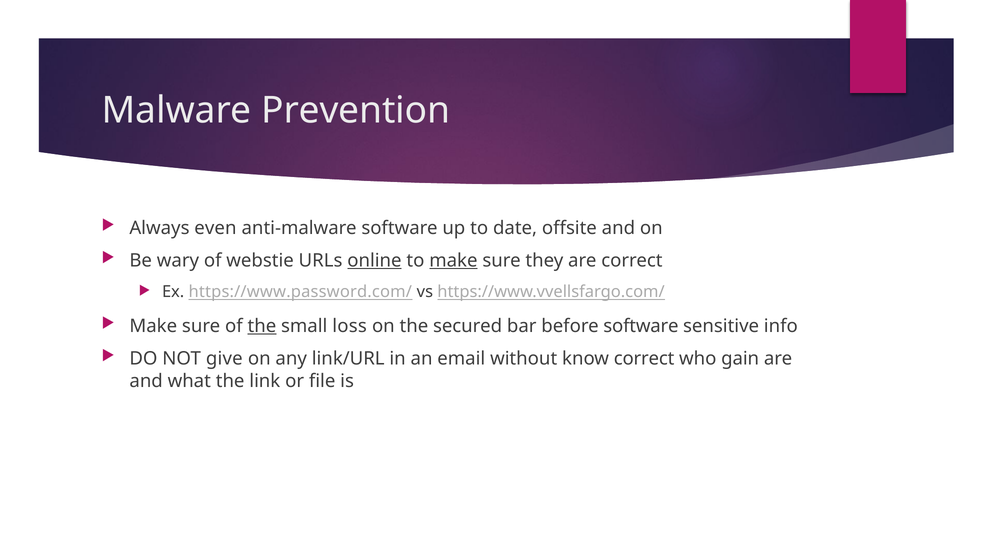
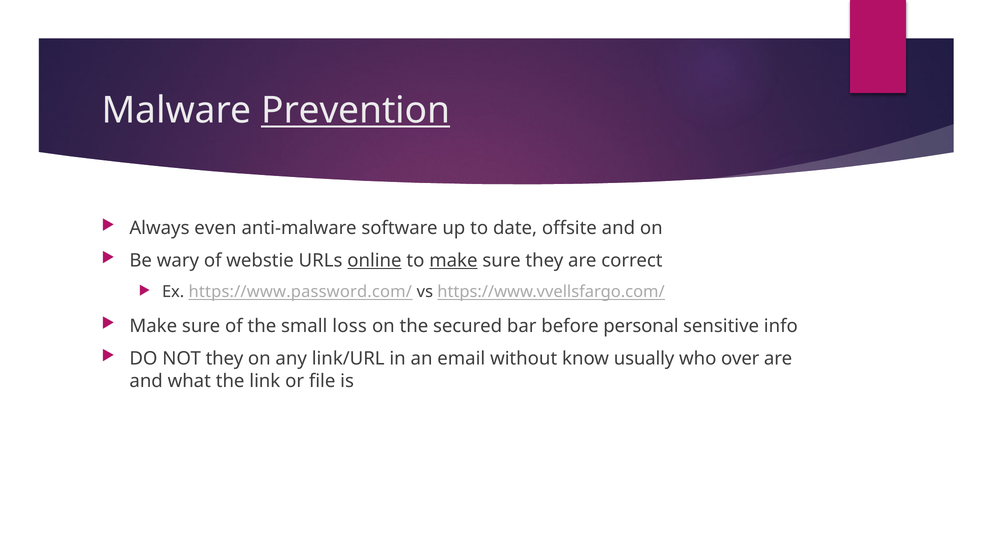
Prevention underline: none -> present (356, 111)
the underline: present -> none (262, 326)
before software: software -> personal (641, 326)
NOT give: give -> they (224, 359)
know correct: correct -> usually (644, 359)
gain: gain -> over (740, 359)
